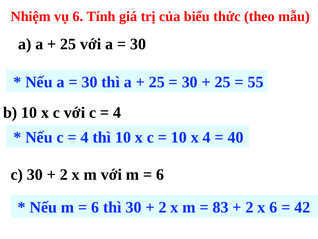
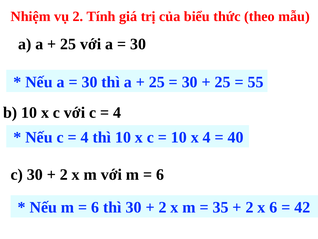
vụ 6: 6 -> 2 (78, 16)
83: 83 -> 35 (221, 207)
